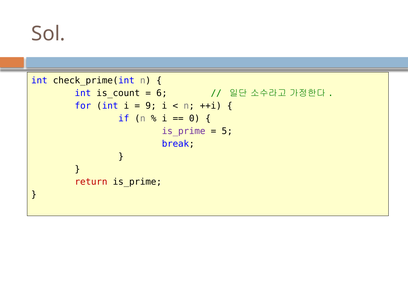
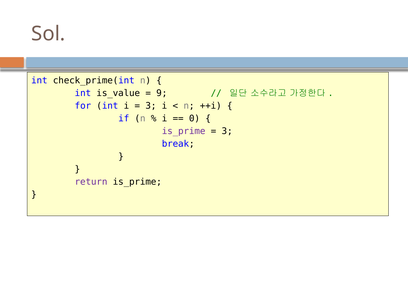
is_count: is_count -> is_value (118, 93)
6: 6 -> 9 (162, 93)
9: 9 -> 3 (151, 106)
5: 5 -> 3 (227, 131)
return colour: red -> purple (91, 182)
